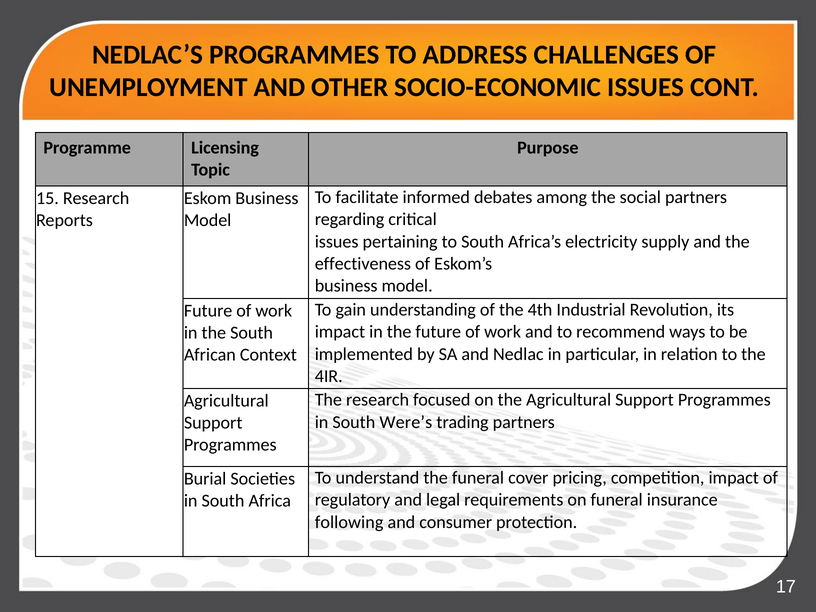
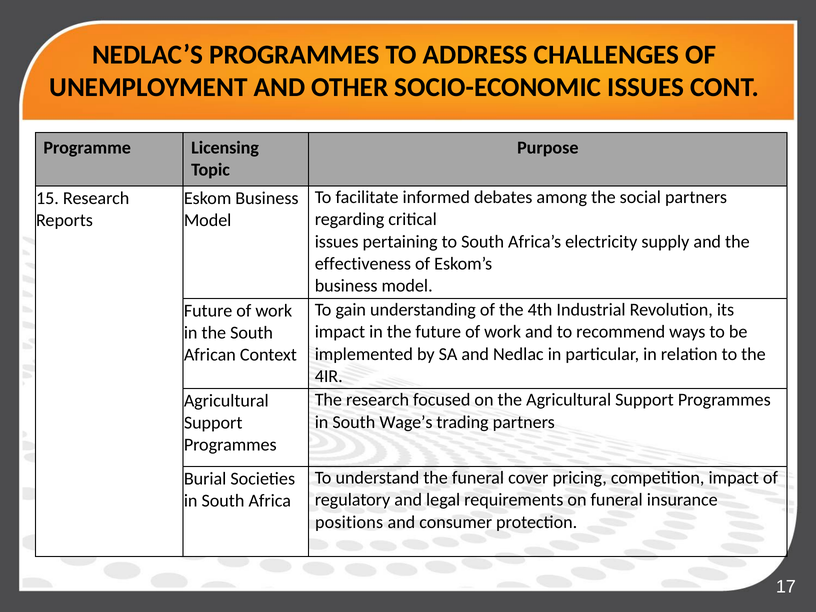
Were’s: Were’s -> Wage’s (406, 422)
following: following -> positions (349, 522)
